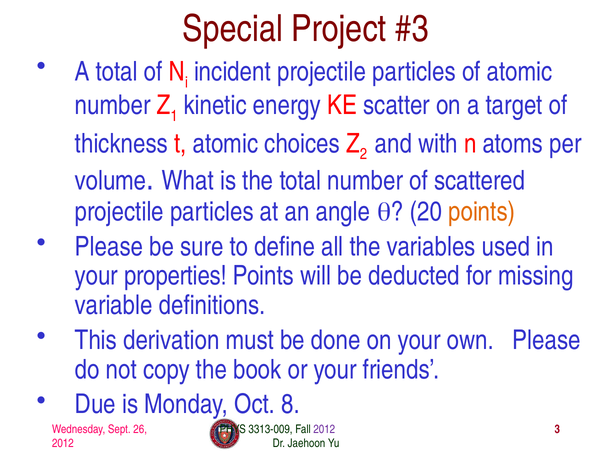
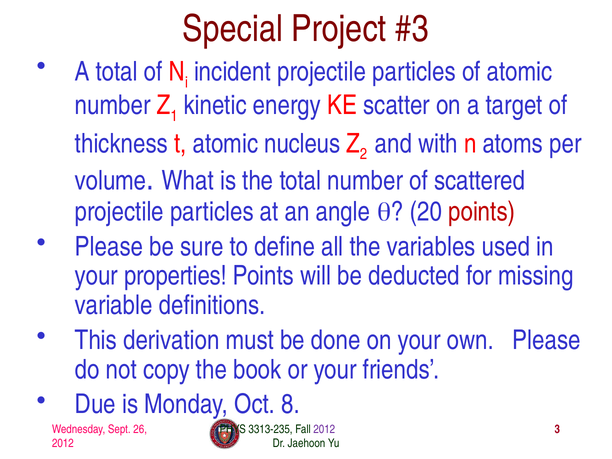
choices: choices -> nucleus (302, 144)
points colour: orange -> red (482, 212)
3313-009: 3313-009 -> 3313-235 (271, 429)
